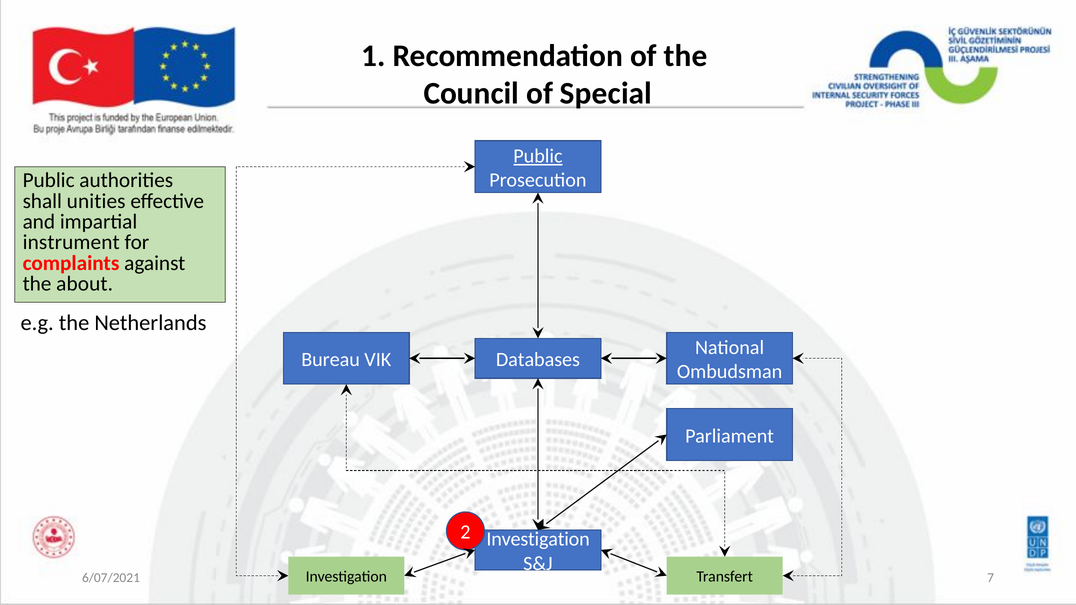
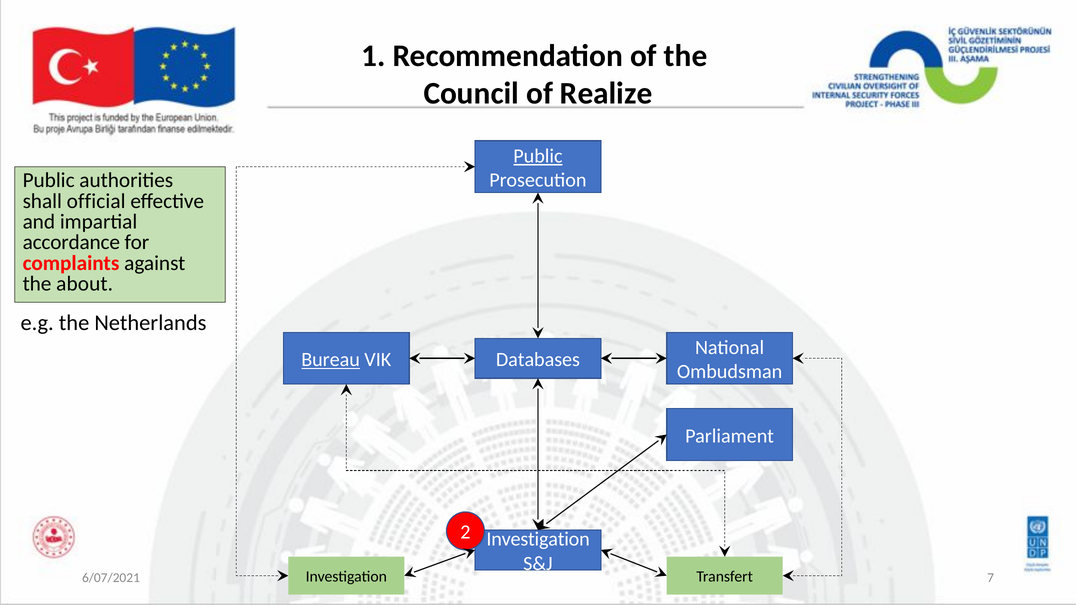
Special: Special -> Realize (606, 93)
unities: unities -> official (96, 201)
instrument: instrument -> accordance (71, 243)
Bureau underline: none -> present (331, 360)
